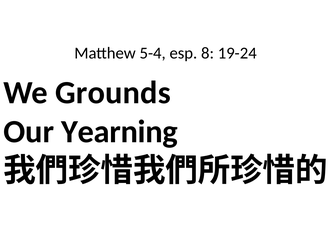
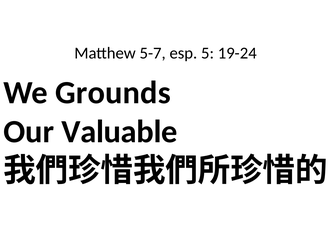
5-4: 5-4 -> 5-7 (153, 53)
8: 8 -> 5 (208, 53)
Yearning: Yearning -> Valuable (119, 132)
